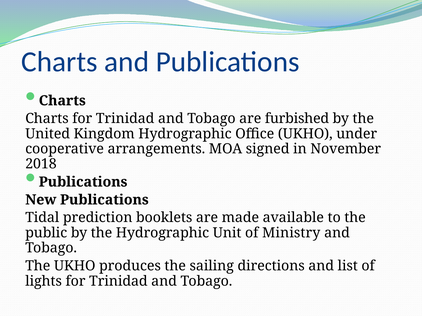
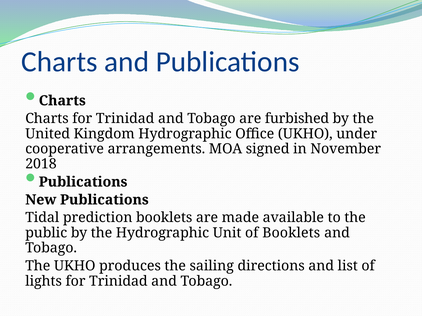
of Ministry: Ministry -> Booklets (291, 233)
